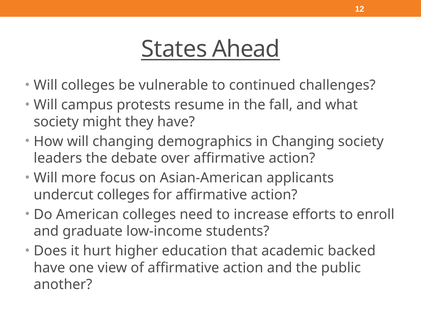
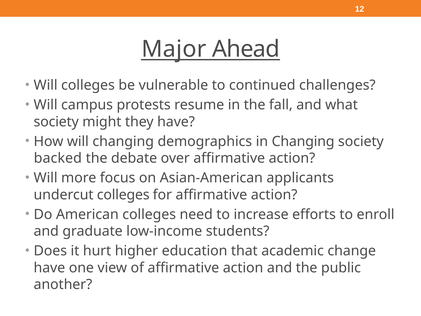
States: States -> Major (174, 49)
leaders: leaders -> backed (58, 158)
backed: backed -> change (352, 251)
